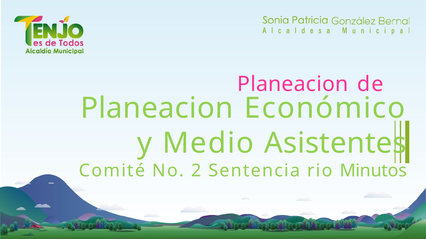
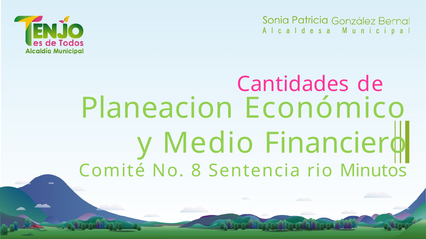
Planeacion: Planeacion -> Cantidades (293, 84)
Asistentes: Asistentes -> Financiero (336, 144)
2: 2 -> 8 (196, 171)
